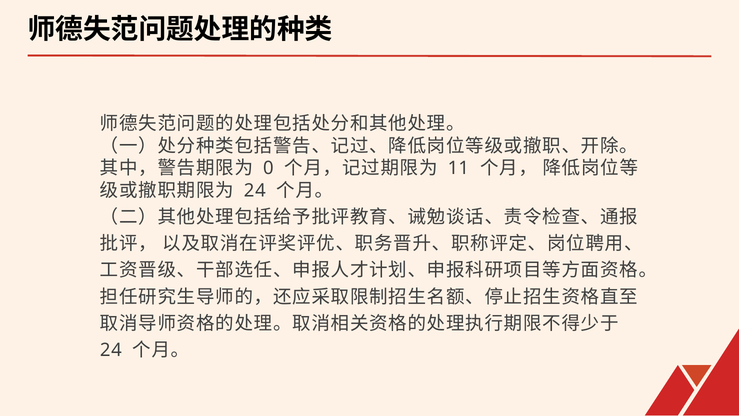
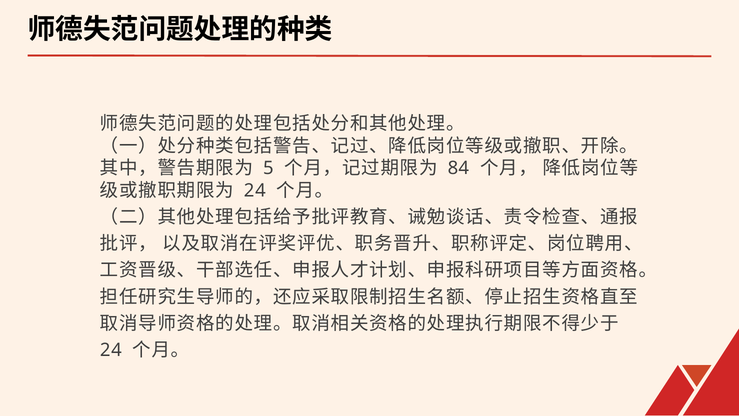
0: 0 -> 5 (268, 168)
11: 11 -> 84 (458, 168)
